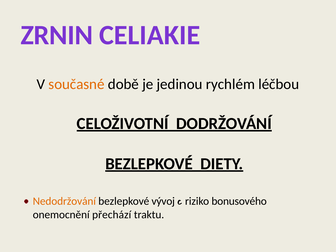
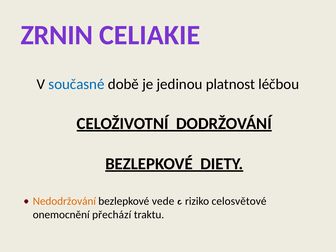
současné colour: orange -> blue (76, 84)
rychlém: rychlém -> platnost (230, 84)
vývoj: vývoj -> vede (163, 201)
bonusového: bonusového -> celosvětové (239, 201)
